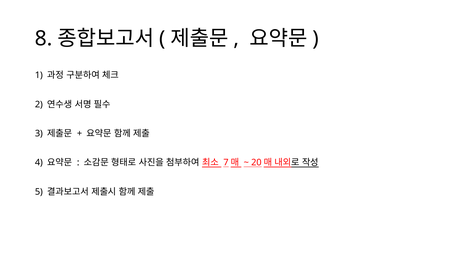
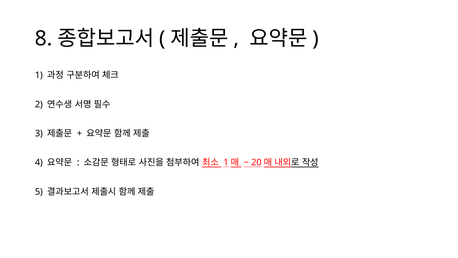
7: 7 -> 1 (226, 162)
